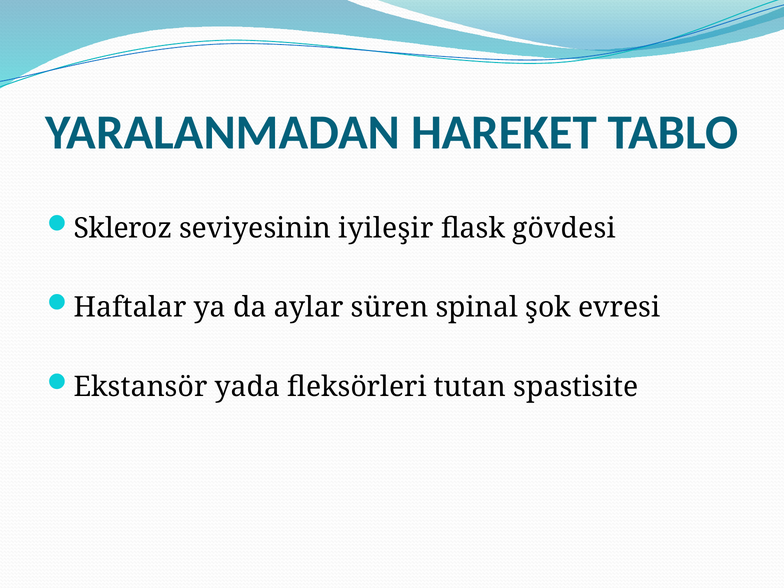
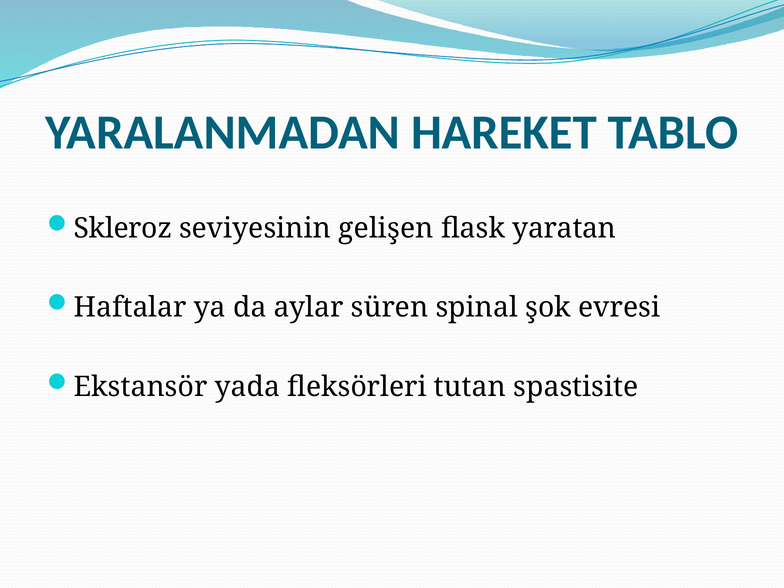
iyileşir: iyileşir -> gelişen (386, 228)
gövdesi: gövdesi -> yaratan (564, 228)
